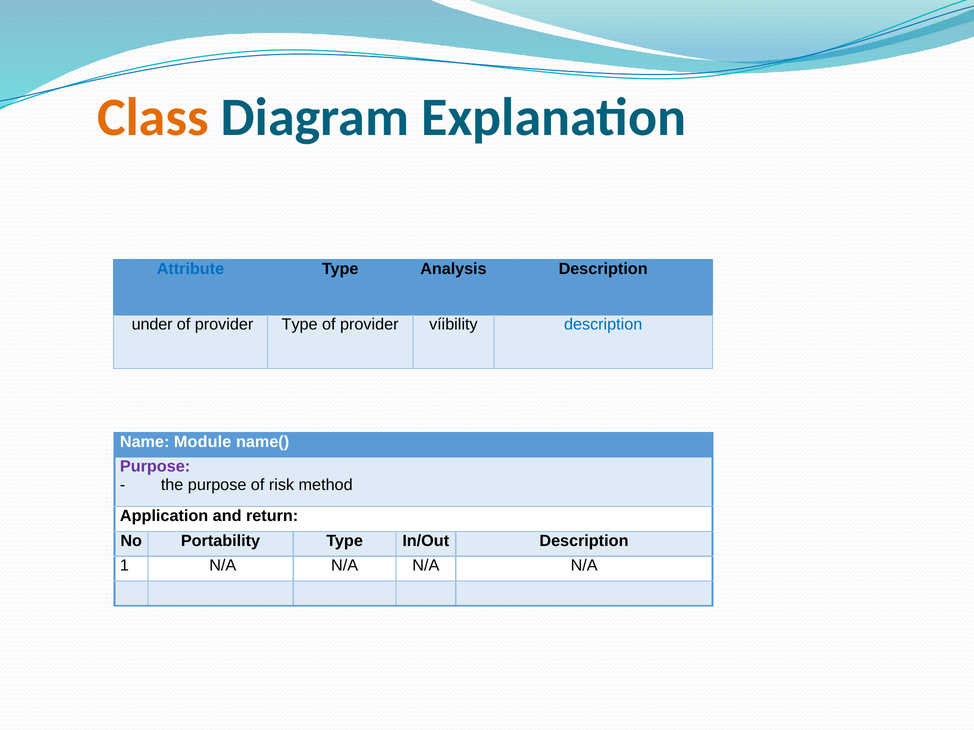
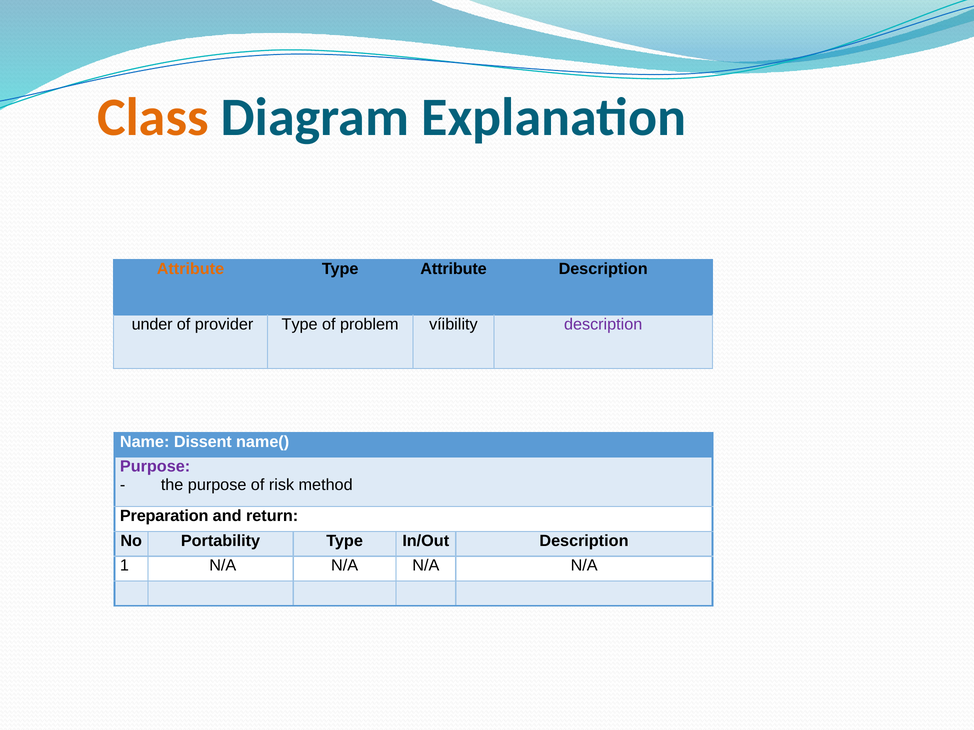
Attribute colour: blue -> orange (190, 269)
Type Analysis: Analysis -> Attribute (453, 269)
Type of provider: provider -> problem (369, 325)
description colour: blue -> purple (603, 325)
Module: Module -> Dissent (203, 442)
Application: Application -> Preparation (164, 516)
